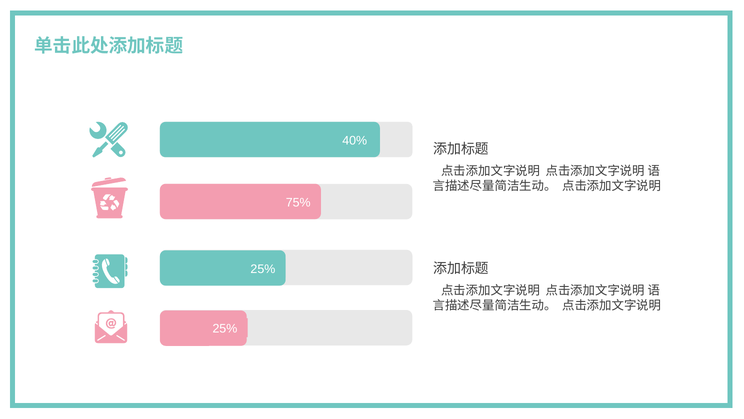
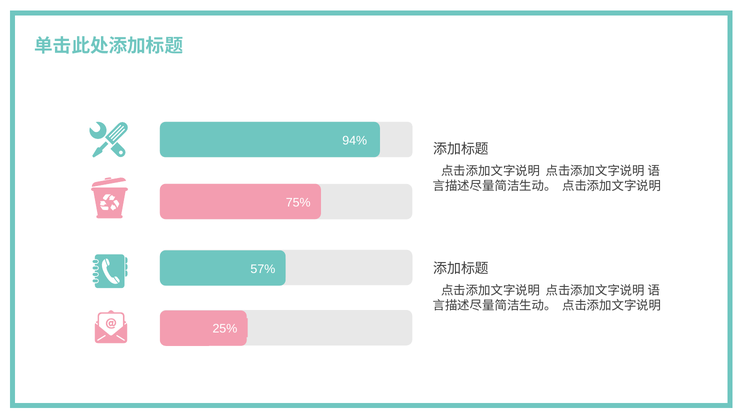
40%: 40% -> 94% (355, 140)
25%: 25% -> 57% (263, 269)
